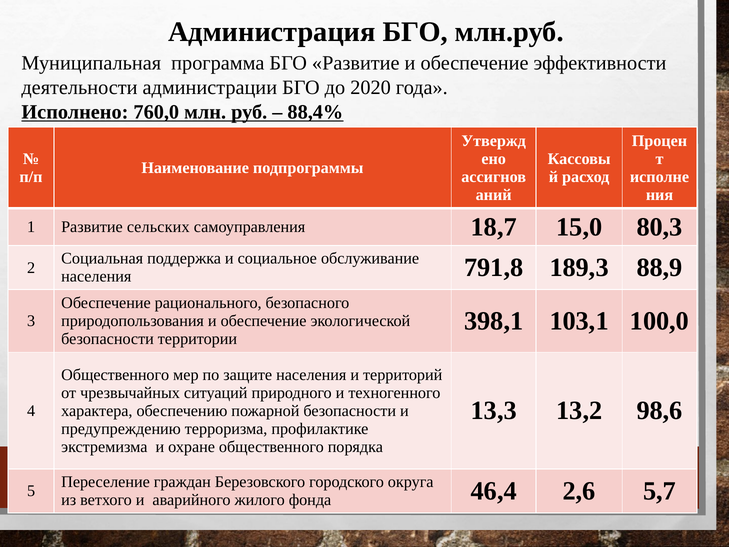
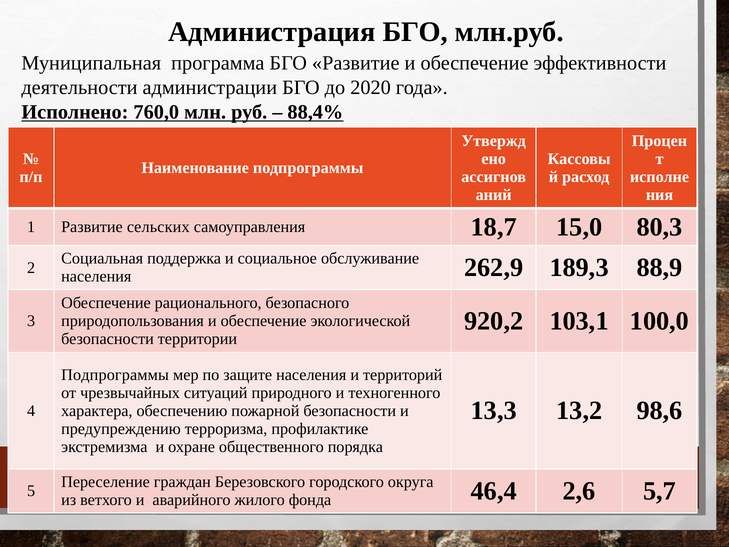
791,8: 791,8 -> 262,9 (494, 268)
398,1: 398,1 -> 920,2 (494, 321)
Общественного: Общественного -> Подпрограммы (115, 375)
